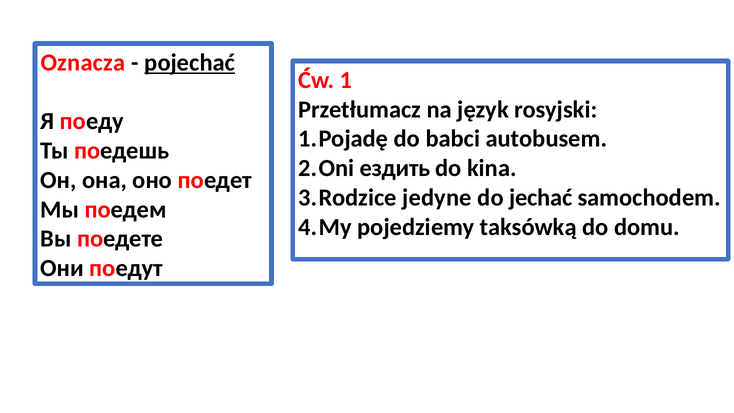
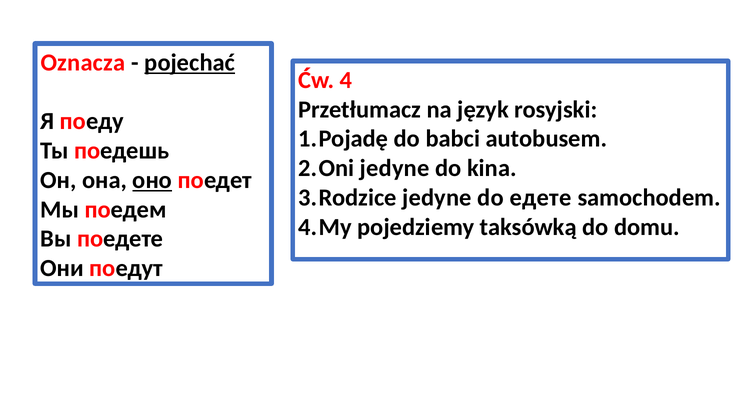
1: 1 -> 4 (346, 80)
ездить: ездить -> jedyne (395, 168)
оно underline: none -> present (152, 180)
jechać: jechać -> едете (541, 198)
